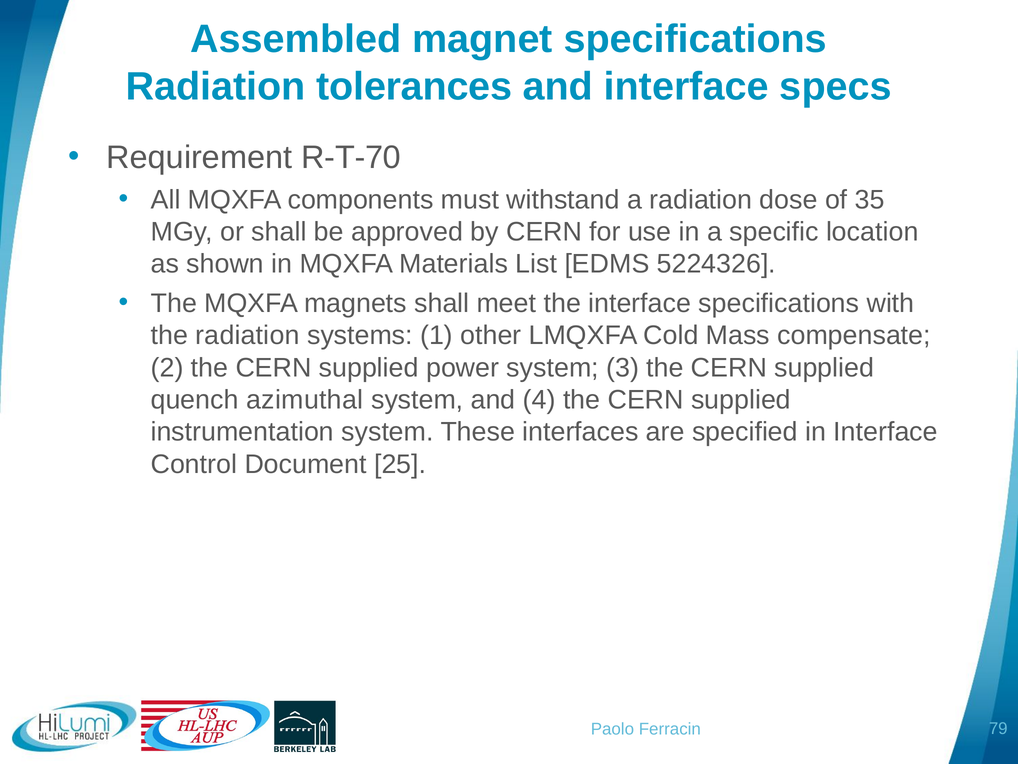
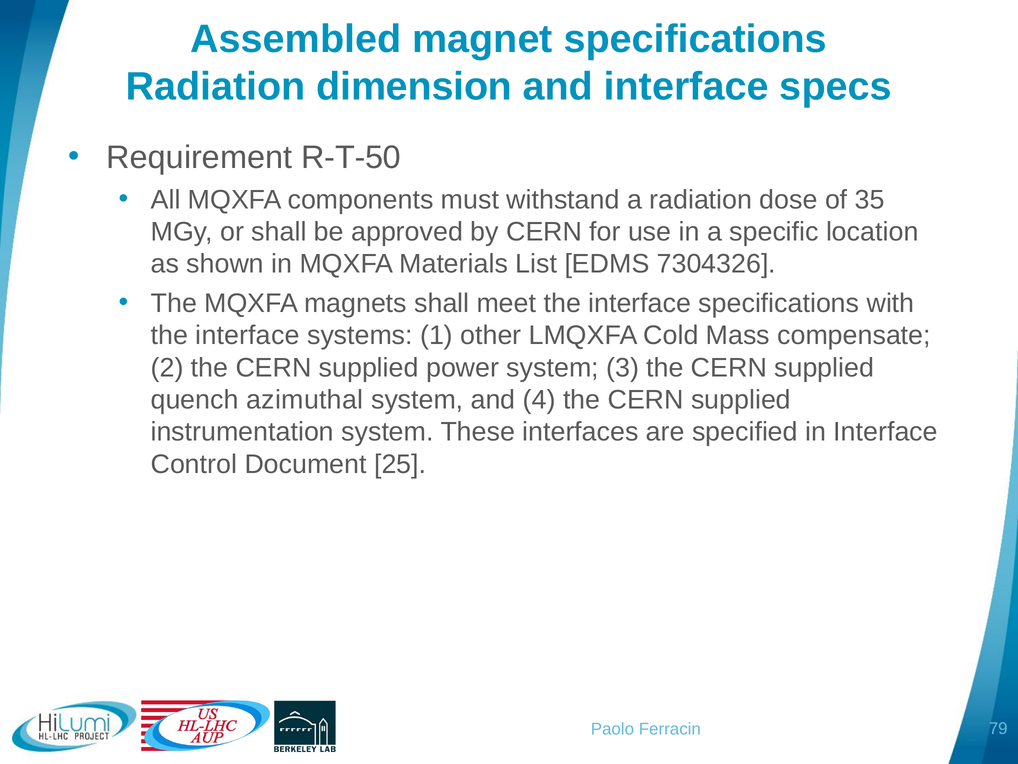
tolerances: tolerances -> dimension (414, 87)
R-T-70: R-T-70 -> R-T-50 (351, 158)
5224326: 5224326 -> 7304326 (716, 264)
radiation: radiation -> interface (247, 335)
